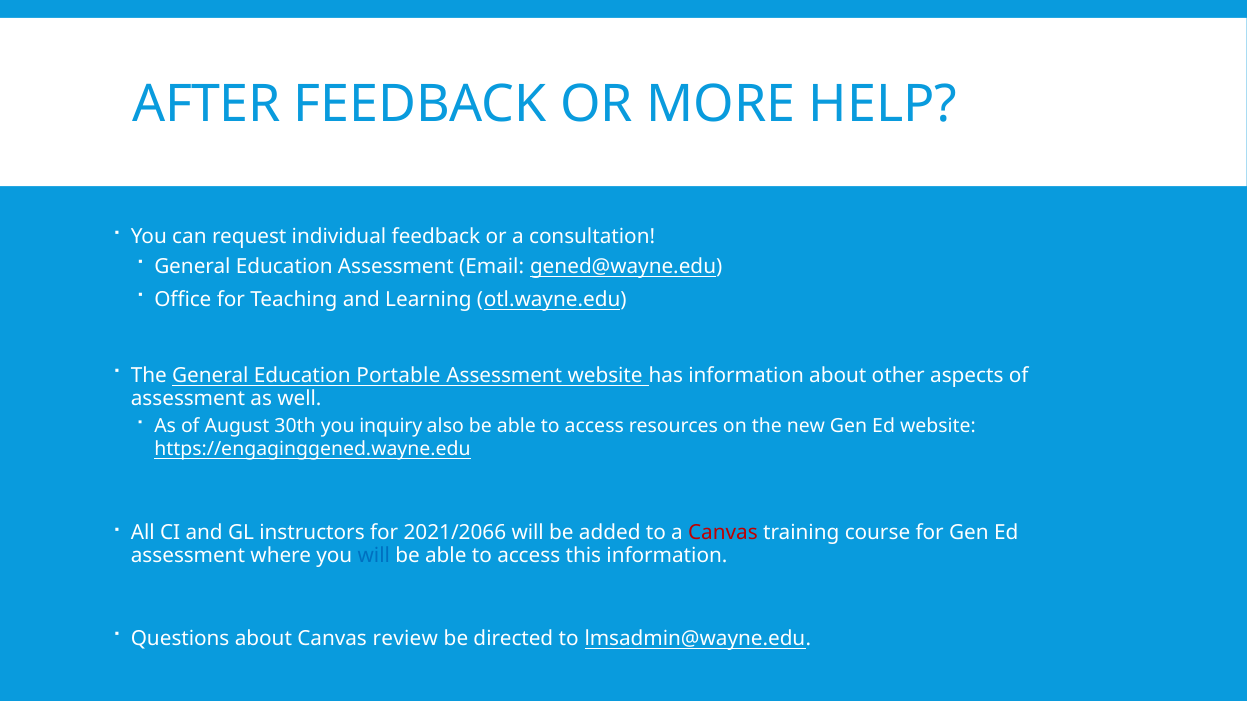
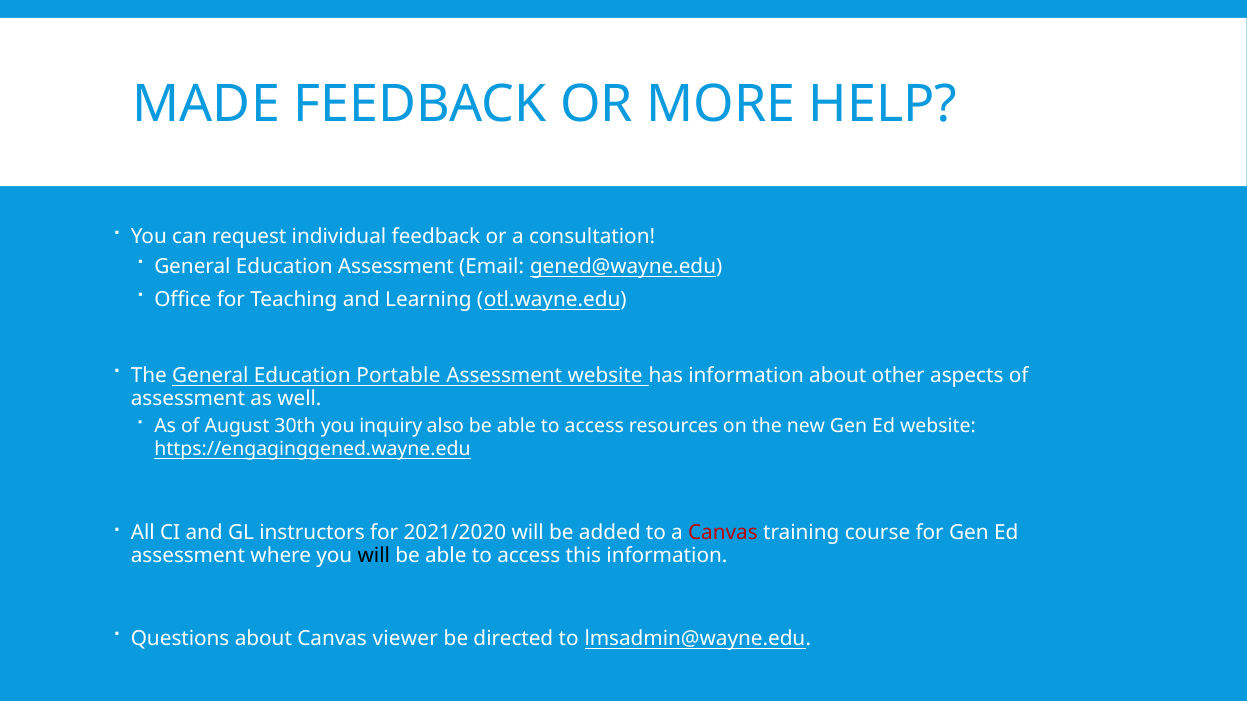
AFTER: AFTER -> MADE (206, 105)
2021/2066: 2021/2066 -> 2021/2020 (455, 533)
will colour: blue -> black (374, 556)
review: review -> viewer (405, 639)
